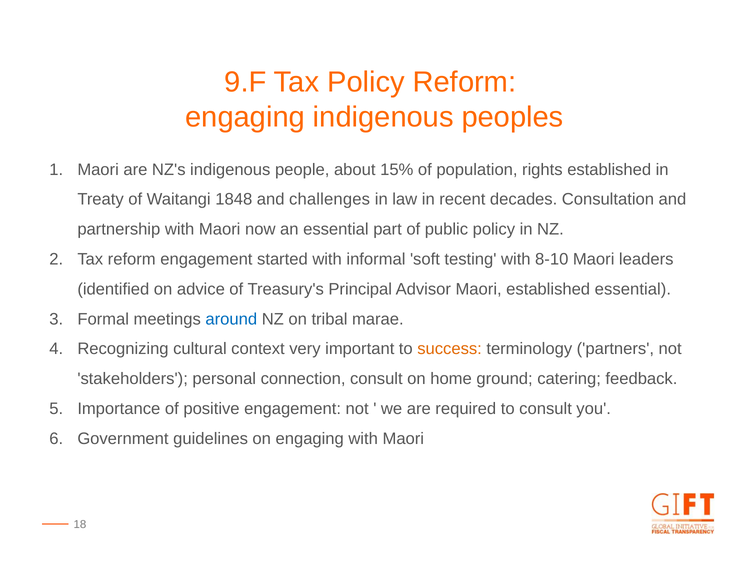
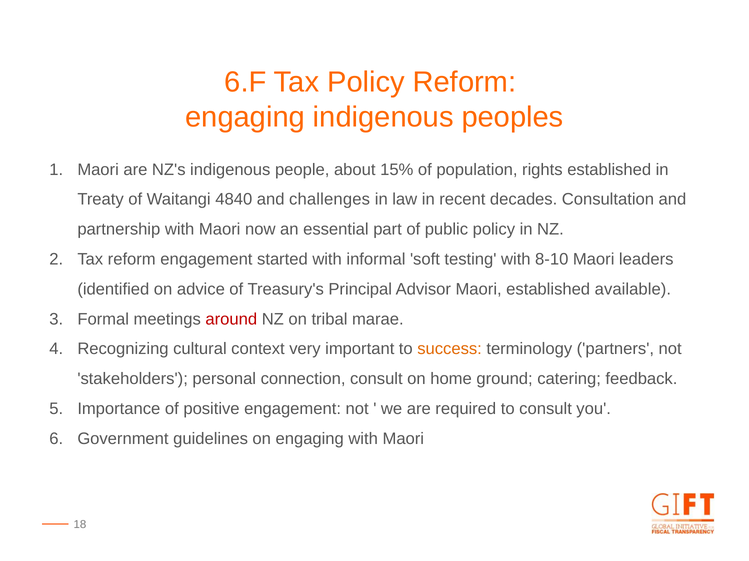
9.F: 9.F -> 6.F (245, 82)
1848: 1848 -> 4840 (234, 200)
established essential: essential -> available (633, 290)
around colour: blue -> red (231, 319)
